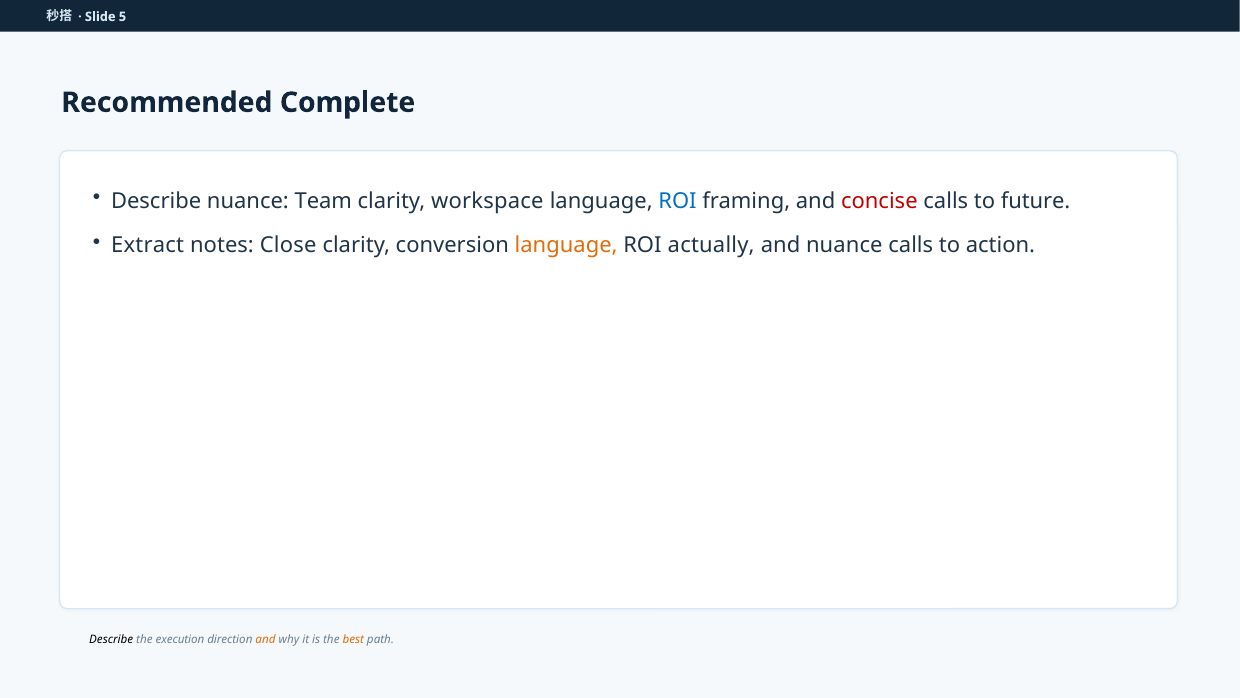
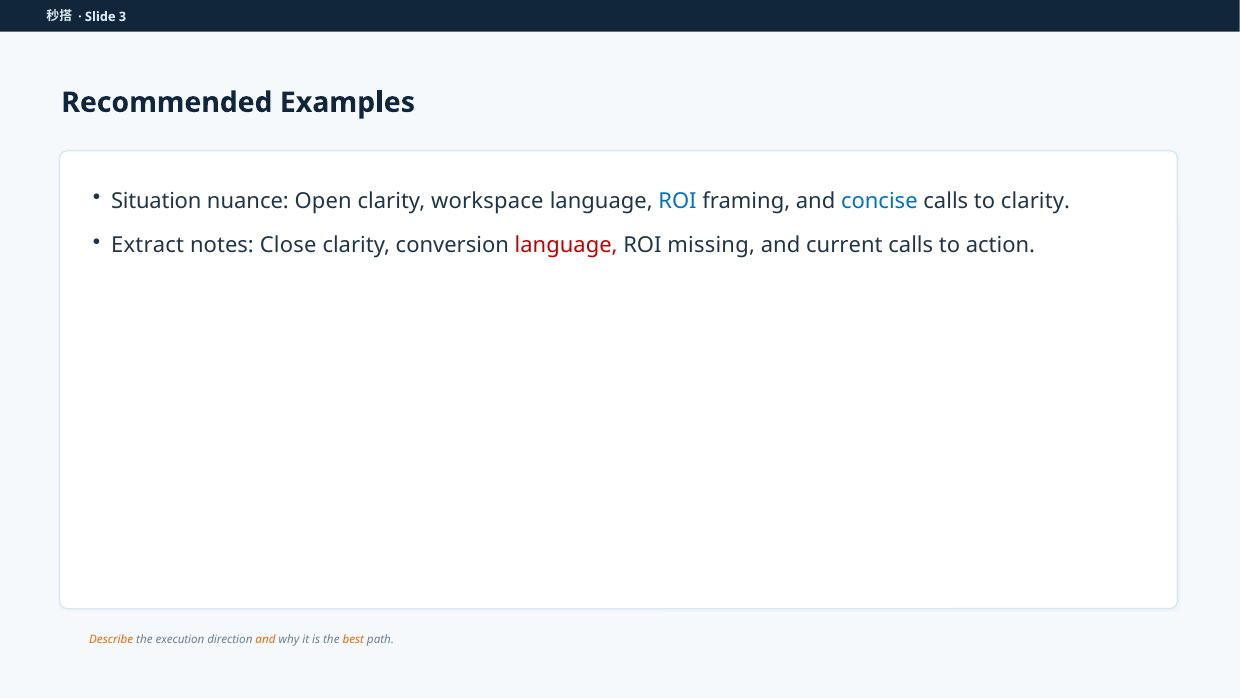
5: 5 -> 3 (122, 17)
Complete: Complete -> Examples (347, 102)
Describe: Describe -> Situation (156, 201)
Team: Team -> Open (323, 201)
concise colour: red -> blue (879, 201)
to future: future -> clarity (1035, 201)
language colour: orange -> red (566, 245)
actually: actually -> missing (711, 245)
and nuance: nuance -> current (844, 245)
Describe colour: black -> orange (111, 639)
